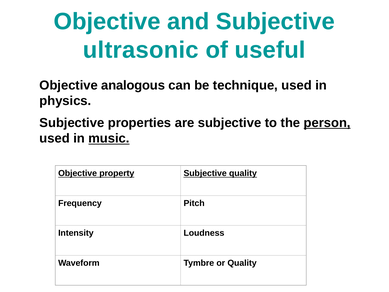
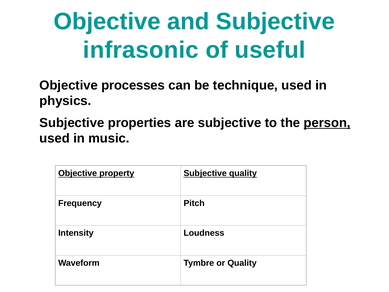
ultrasonic: ultrasonic -> infrasonic (141, 50)
analogous: analogous -> processes (133, 85)
music underline: present -> none (109, 138)
